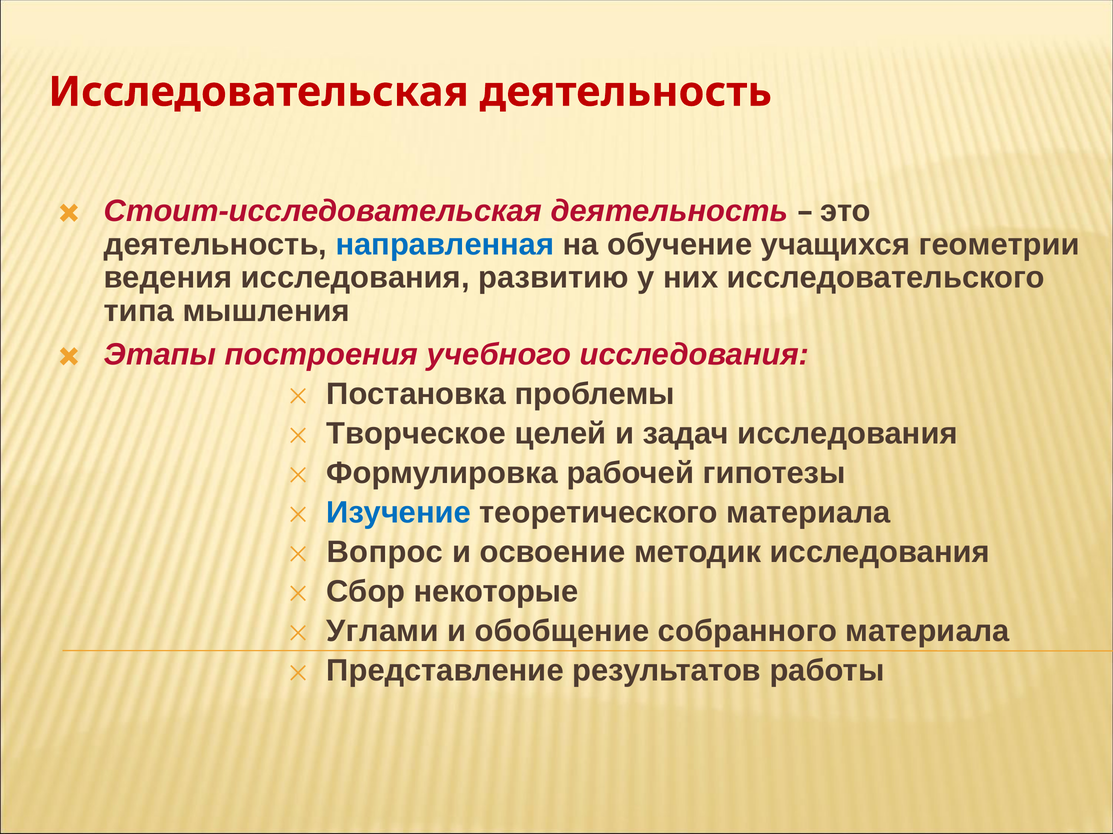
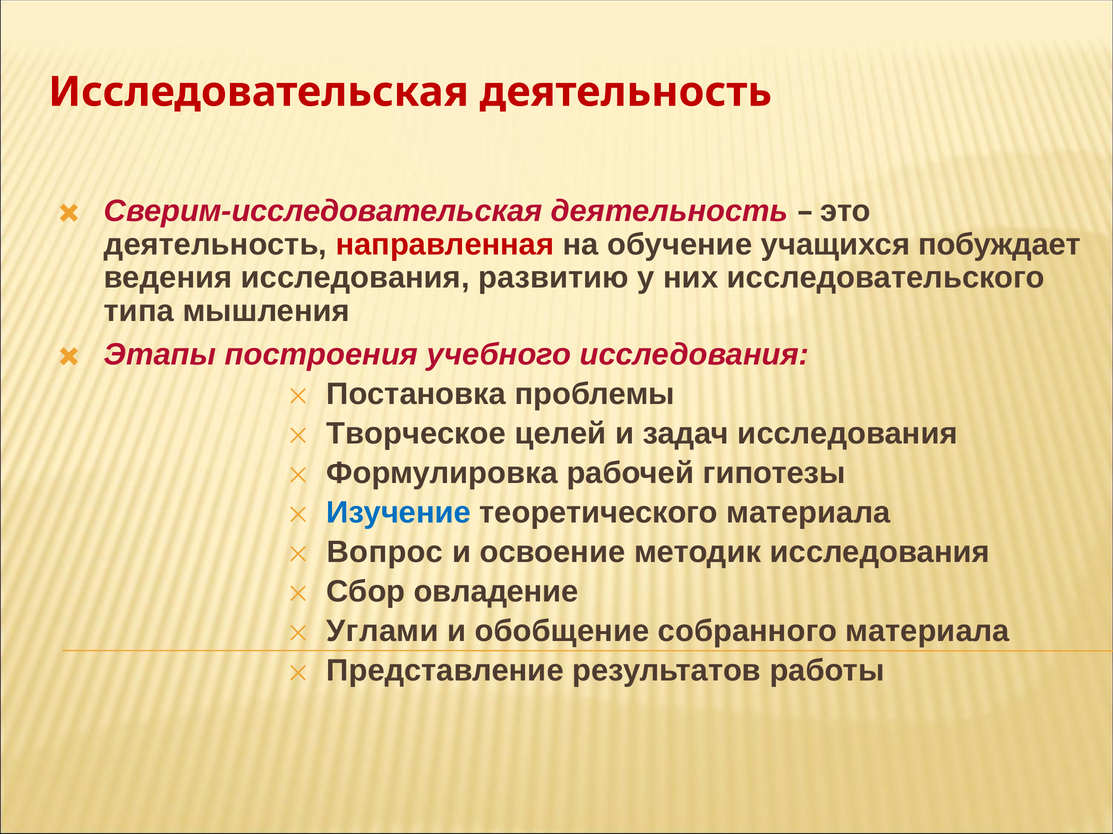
Стоит-исследовательская: Стоит-исследовательская -> Сверим-исследовательская (323, 211)
направленная colour: blue -> red (445, 245)
геометрии: геометрии -> побуждает (999, 245)
некоторые: некоторые -> овладение (496, 592)
